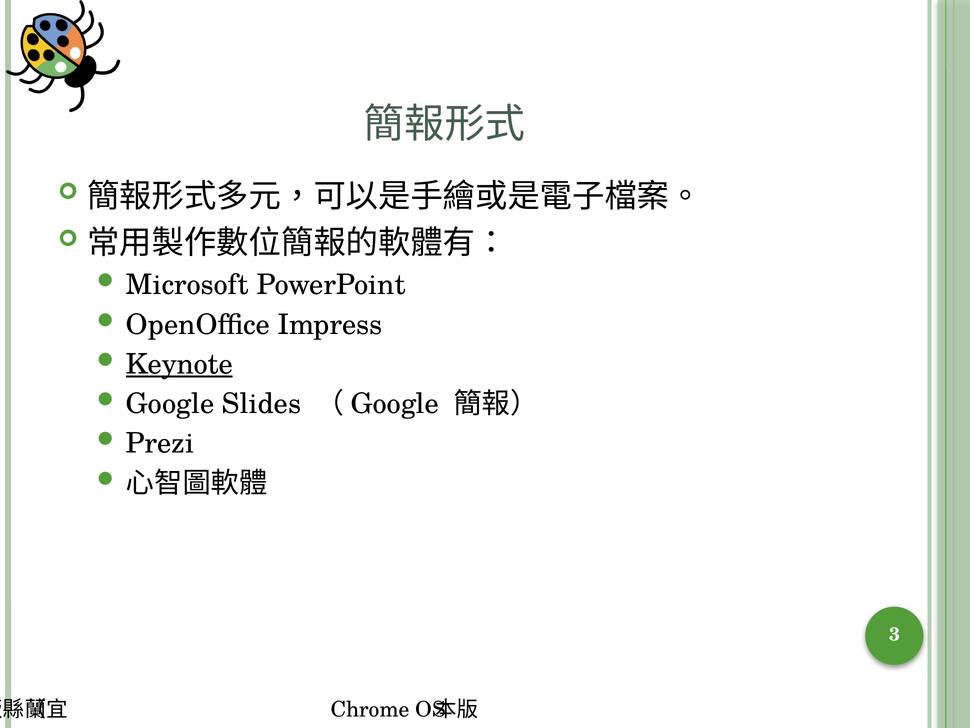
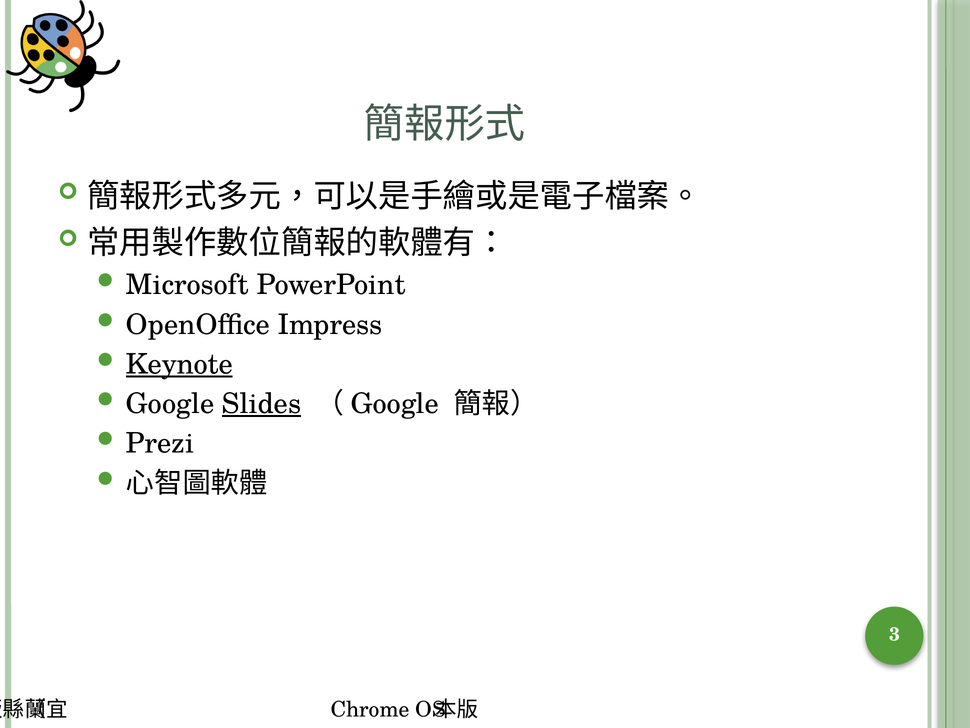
Slides underline: none -> present (262, 404)
